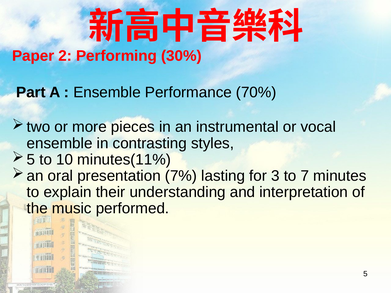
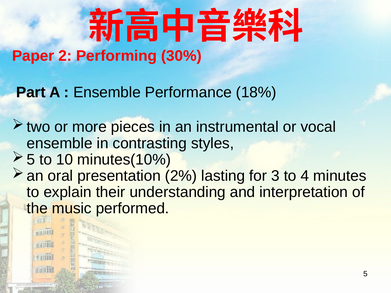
70%: 70% -> 18% (256, 93)
minutes(11%: minutes(11% -> minutes(10% (124, 160)
7%: 7% -> 2% (181, 176)
7: 7 -> 4 (305, 176)
